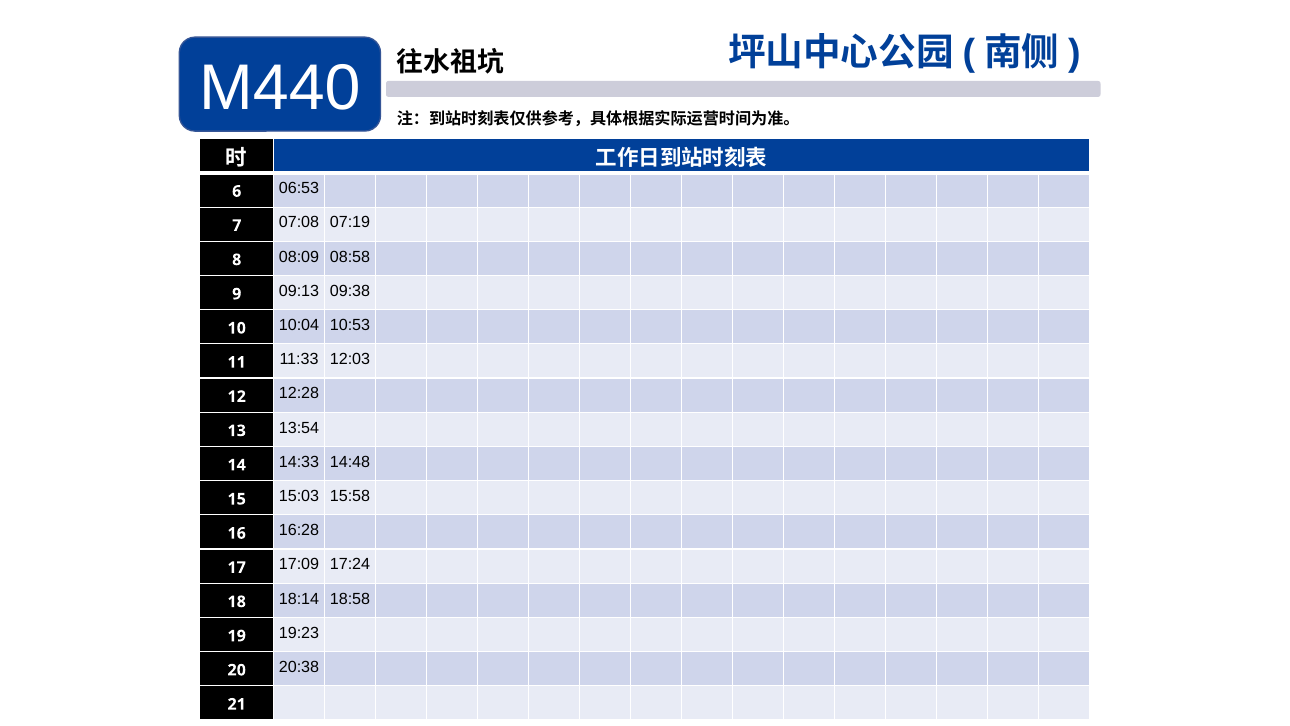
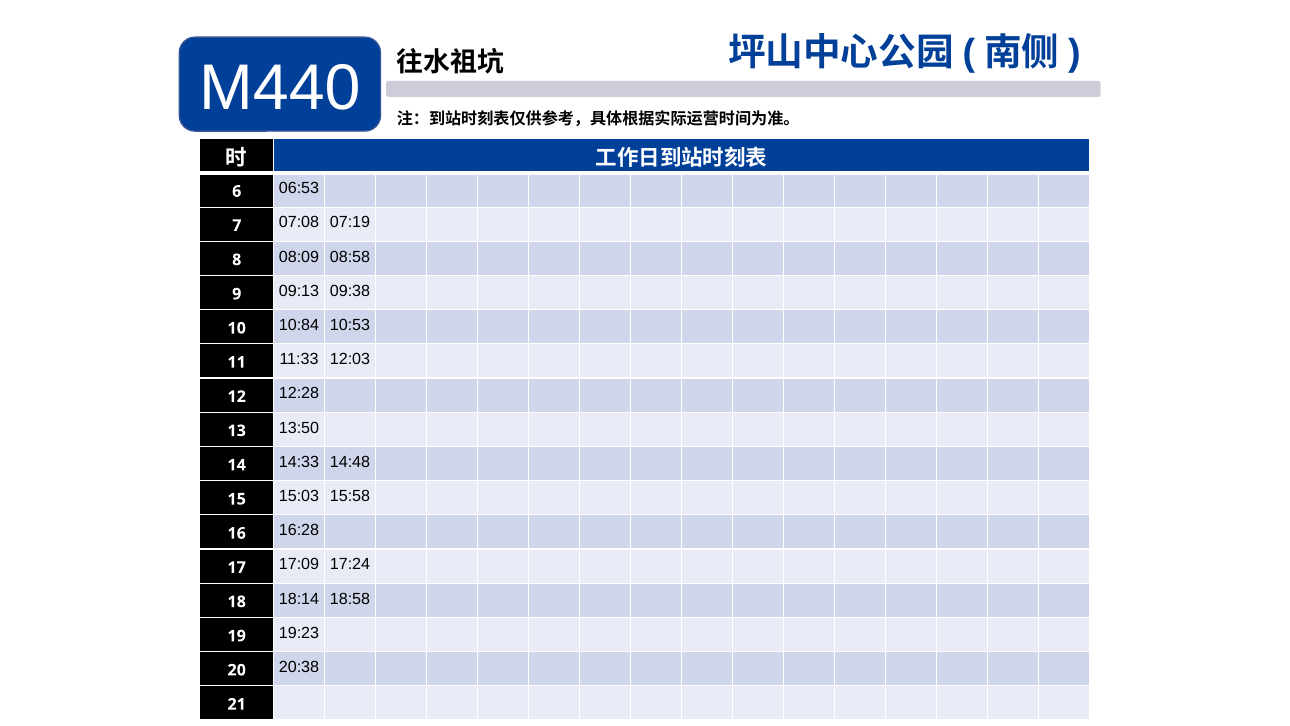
10:04: 10:04 -> 10:84 (299, 325)
13:54: 13:54 -> 13:50 (299, 428)
